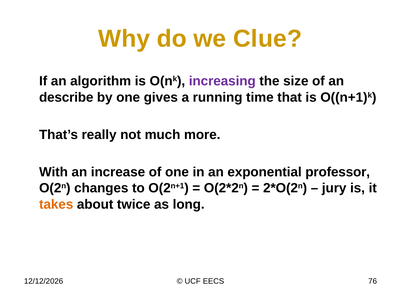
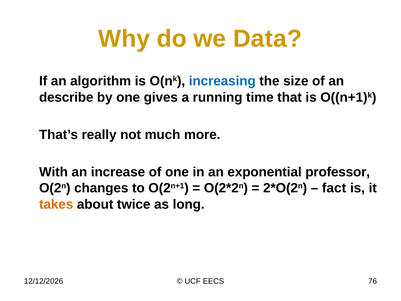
Clue: Clue -> Data (268, 39)
increasing colour: purple -> blue (222, 81)
jury: jury -> fact (334, 188)
